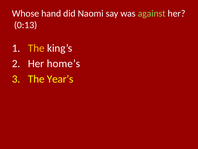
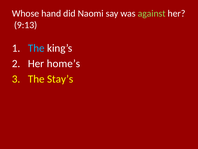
0:13: 0:13 -> 9:13 (26, 25)
The colour: yellow -> light blue (36, 48)
Year’s: Year’s -> Stay’s (60, 79)
